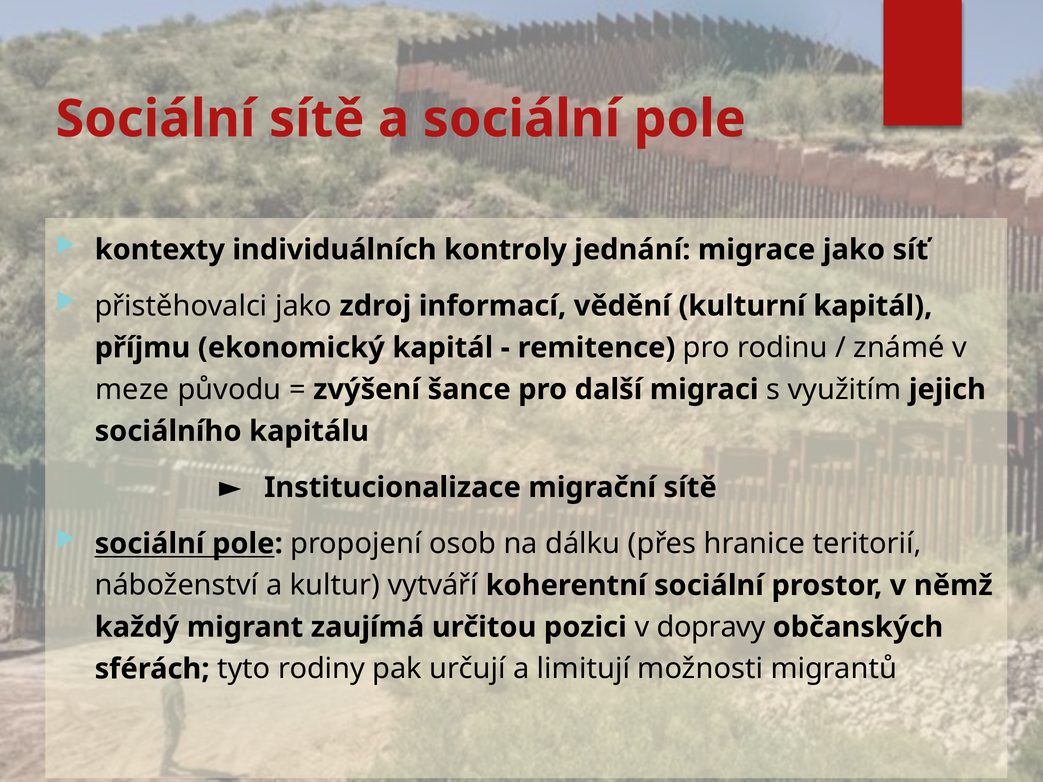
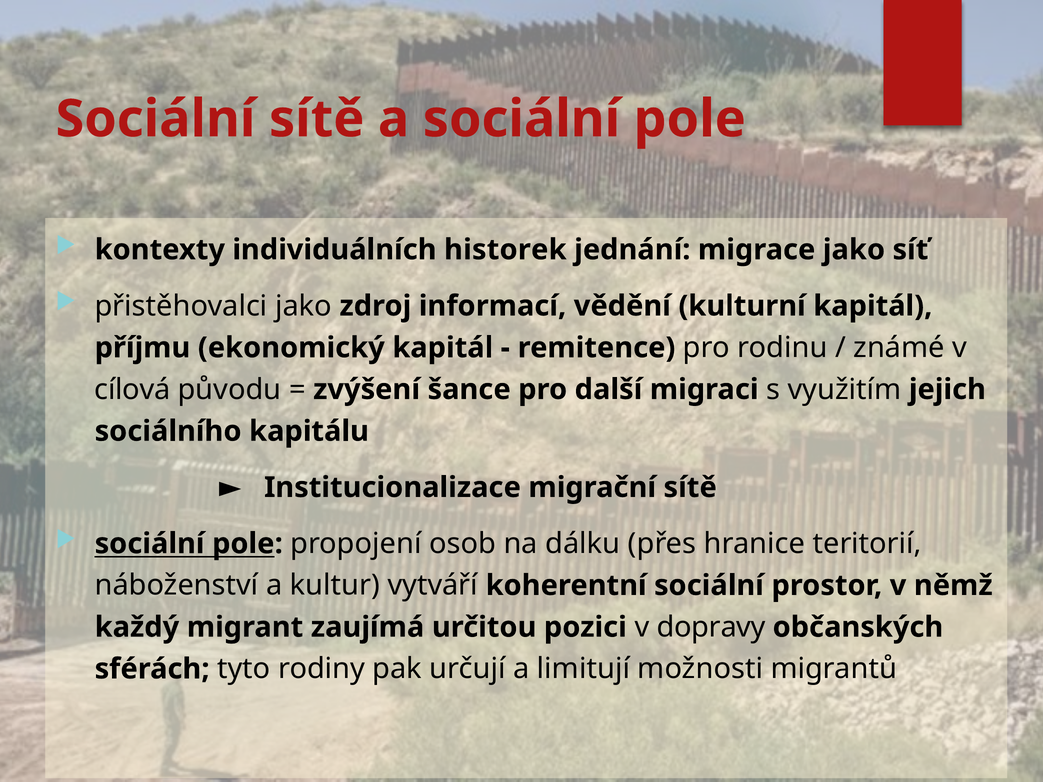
kontroly: kontroly -> historek (505, 250)
meze: meze -> cílová (132, 390)
